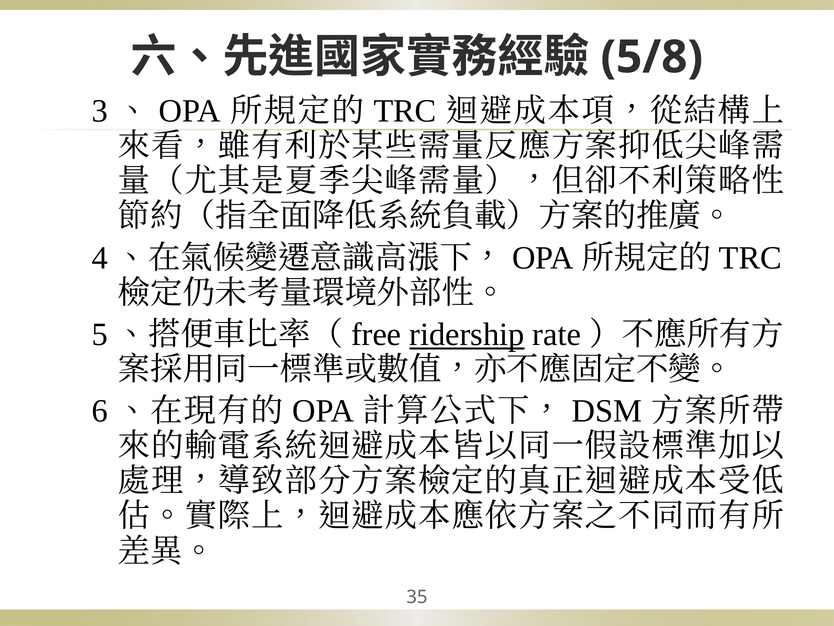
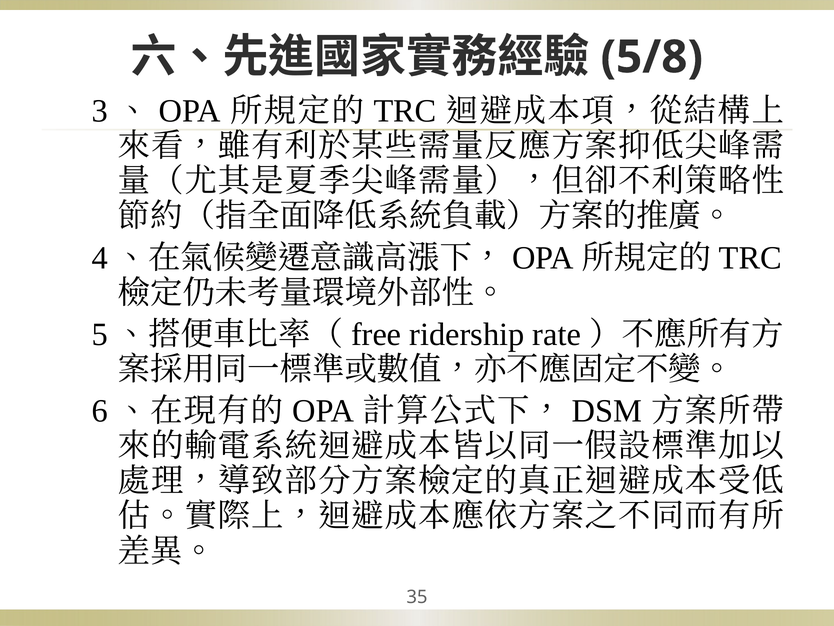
ridership underline: present -> none (467, 334)
